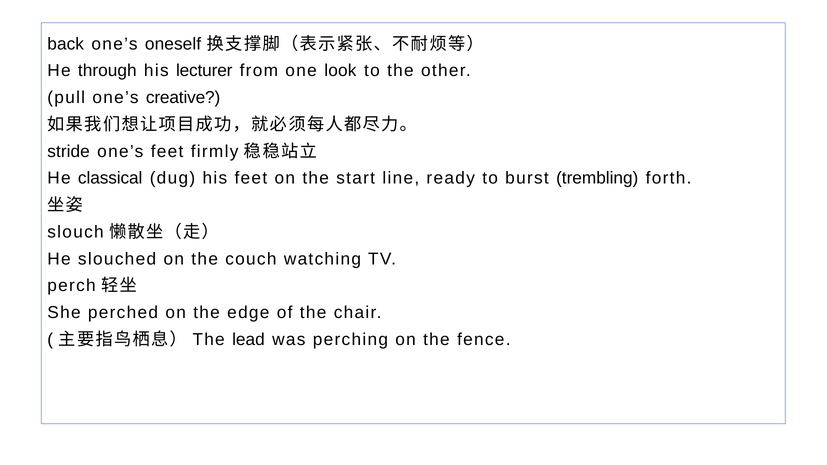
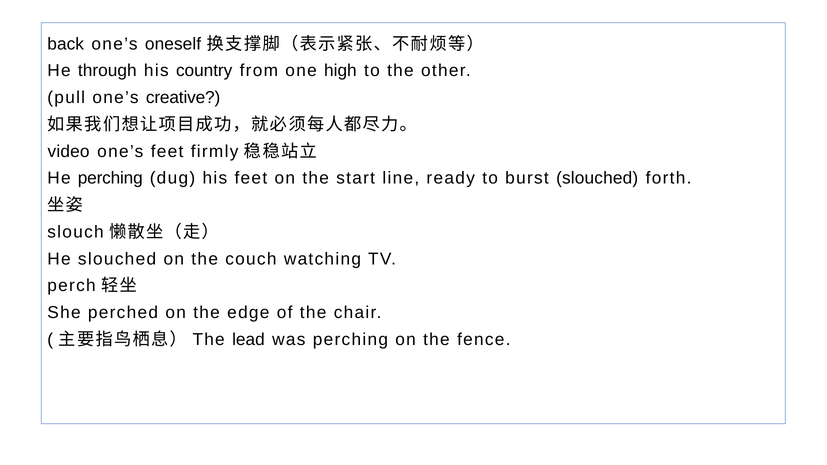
lecturer: lecturer -> country (204, 71)
look: look -> high (340, 71)
stride: stride -> video (69, 151)
He classical: classical -> perching (110, 178)
burst trembling: trembling -> slouched (597, 178)
